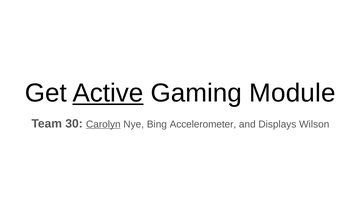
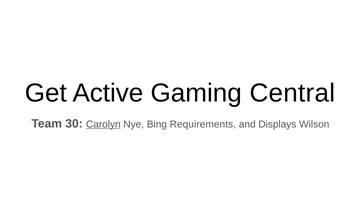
Active underline: present -> none (108, 93)
Module: Module -> Central (292, 93)
Accelerometer: Accelerometer -> Requirements (203, 124)
